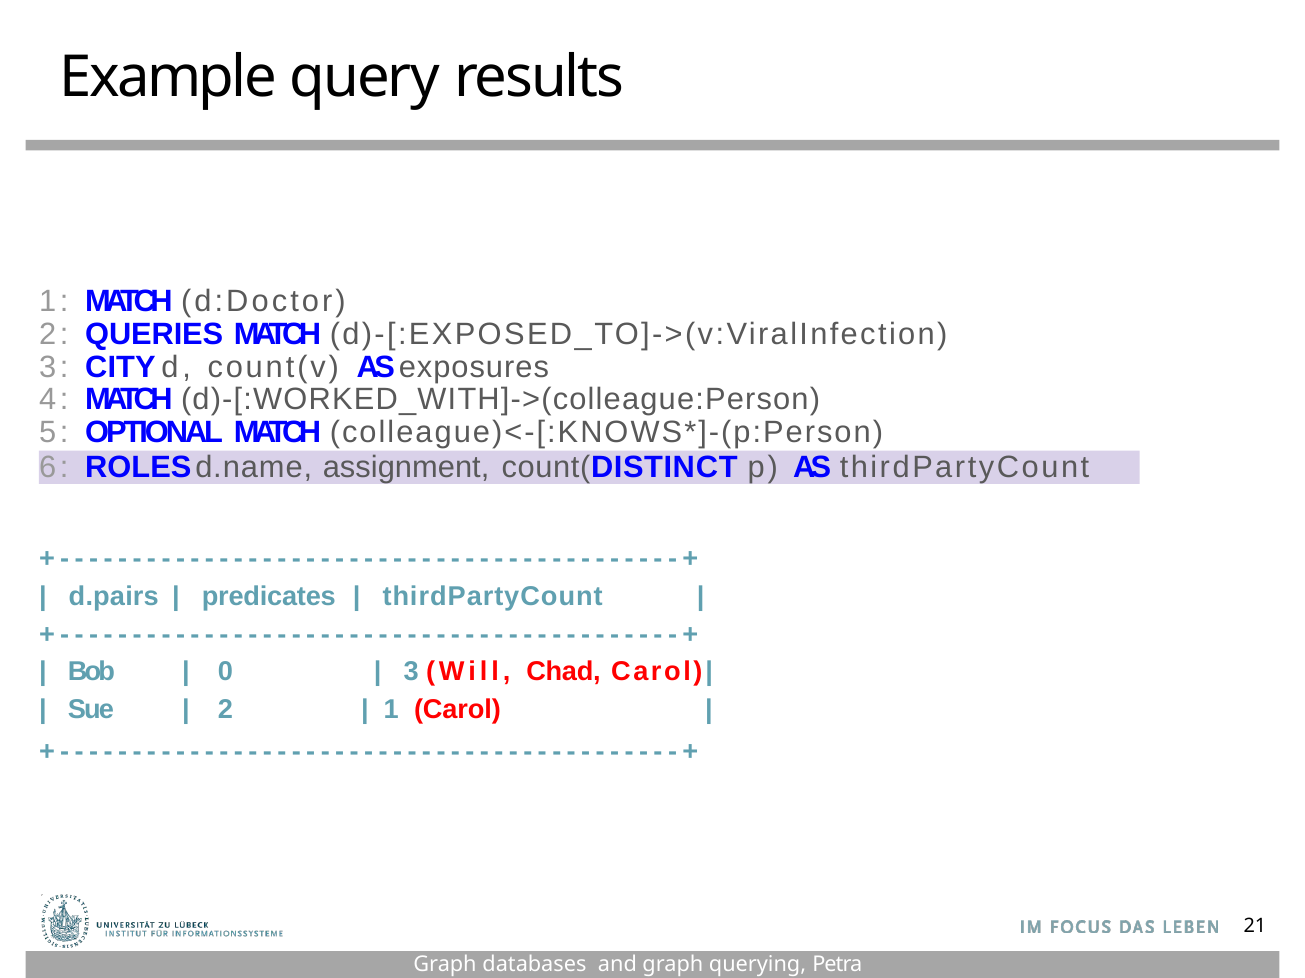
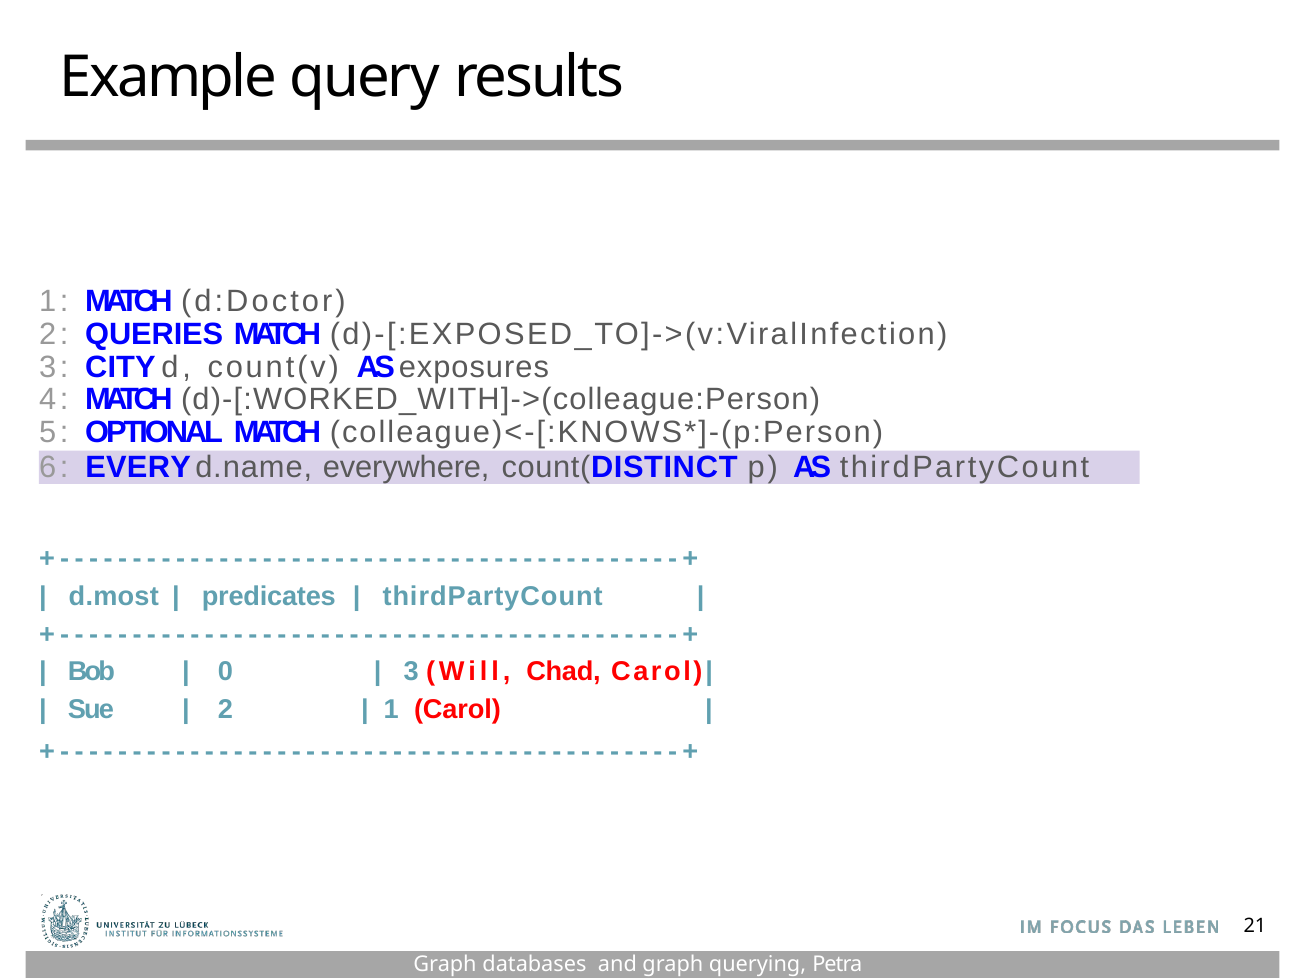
ROLES: ROLES -> EVERY (138, 467)
assignment: assignment -> everywhere (406, 467)
d.pairs: d.pairs -> d.most (114, 597)
